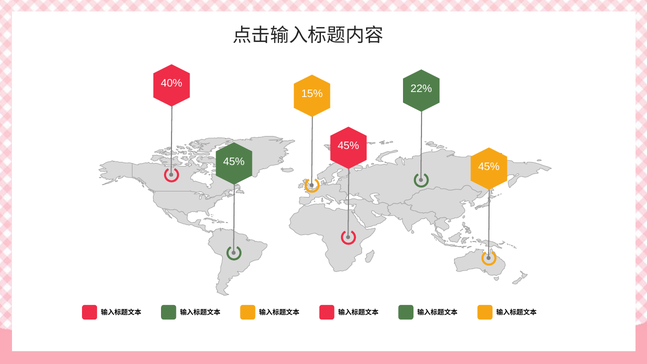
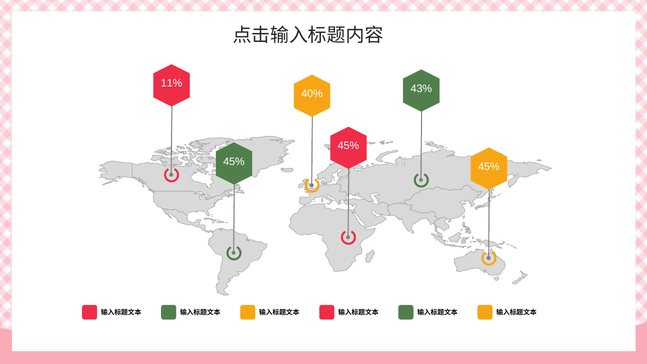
40%: 40% -> 11% (172, 83)
22%: 22% -> 43% (421, 89)
15%: 15% -> 40% (312, 94)
